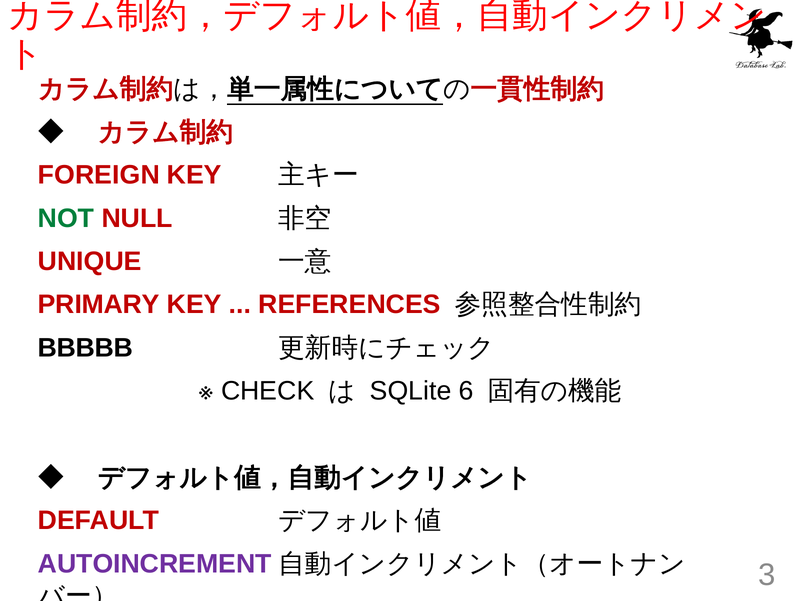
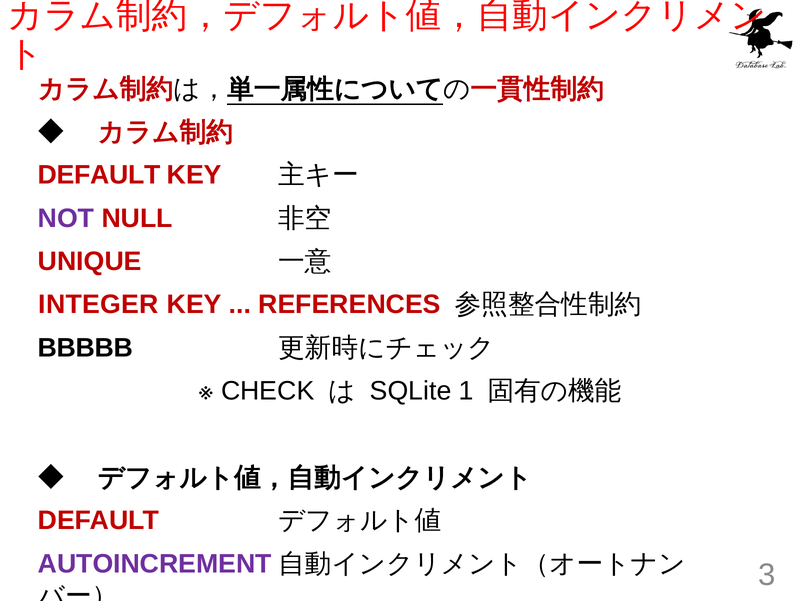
FOREIGN: FOREIGN -> DEFAULT (99, 175)
NOT colour: green -> purple (66, 218)
PRIMARY: PRIMARY -> INTEGER (99, 305)
6: 6 -> 1 (466, 391)
